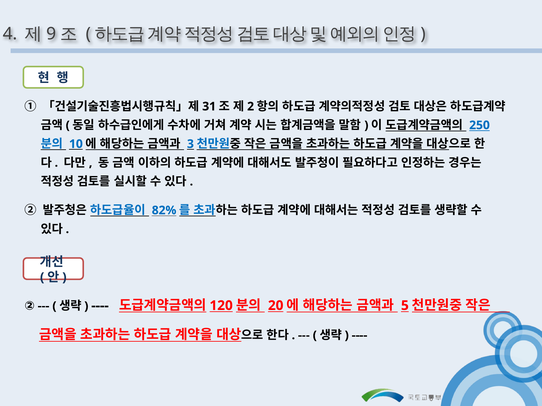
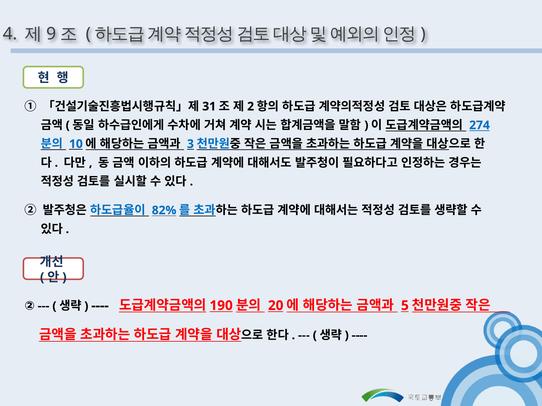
250: 250 -> 274 (479, 125)
120: 120 -> 190 (221, 306)
